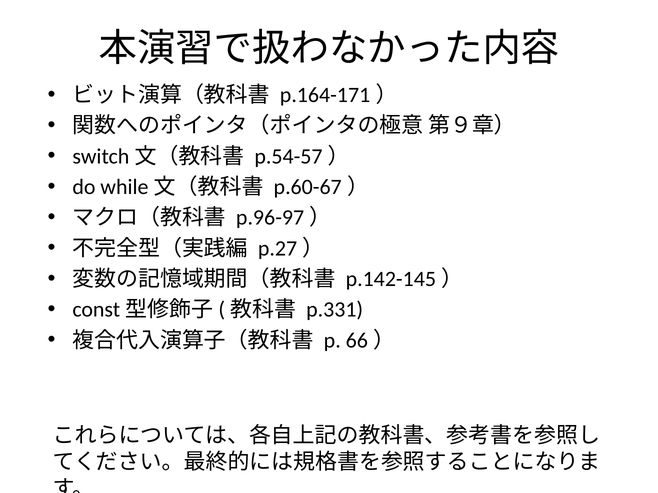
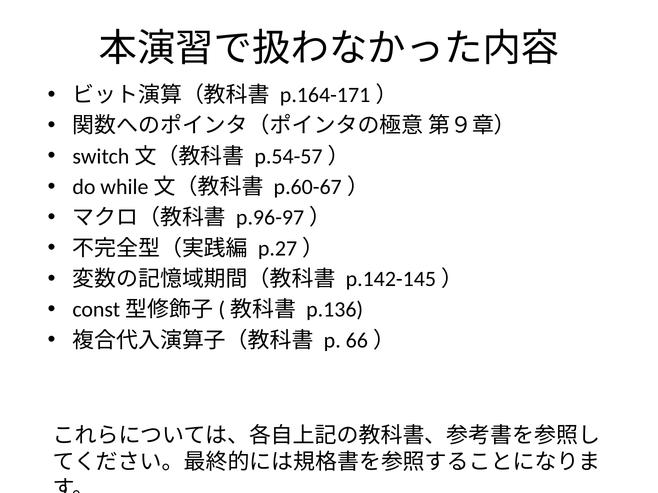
p.331: p.331 -> p.136 (335, 310)
